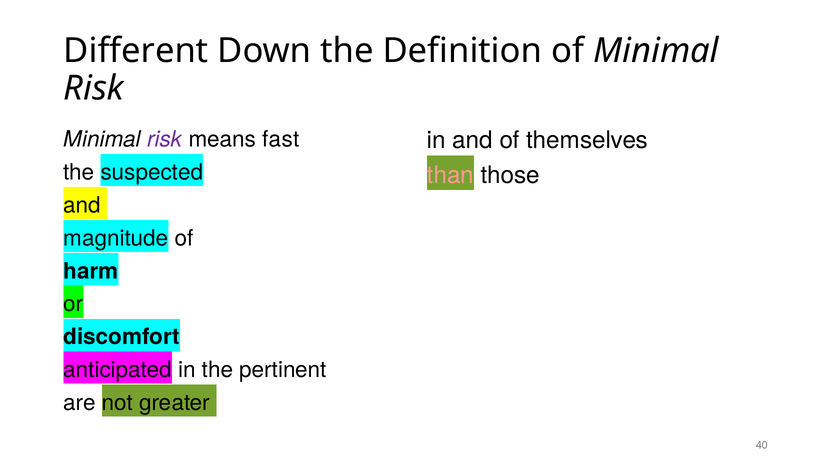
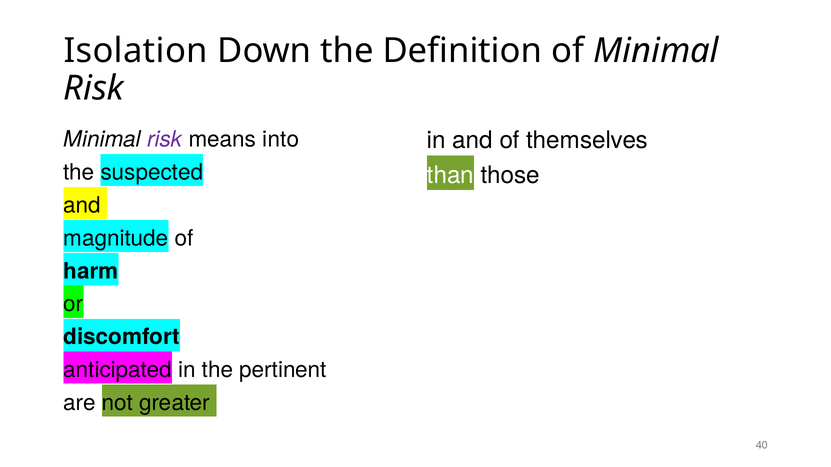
Different: Different -> Isolation (136, 51)
fast: fast -> into (281, 140)
than colour: pink -> white (450, 175)
